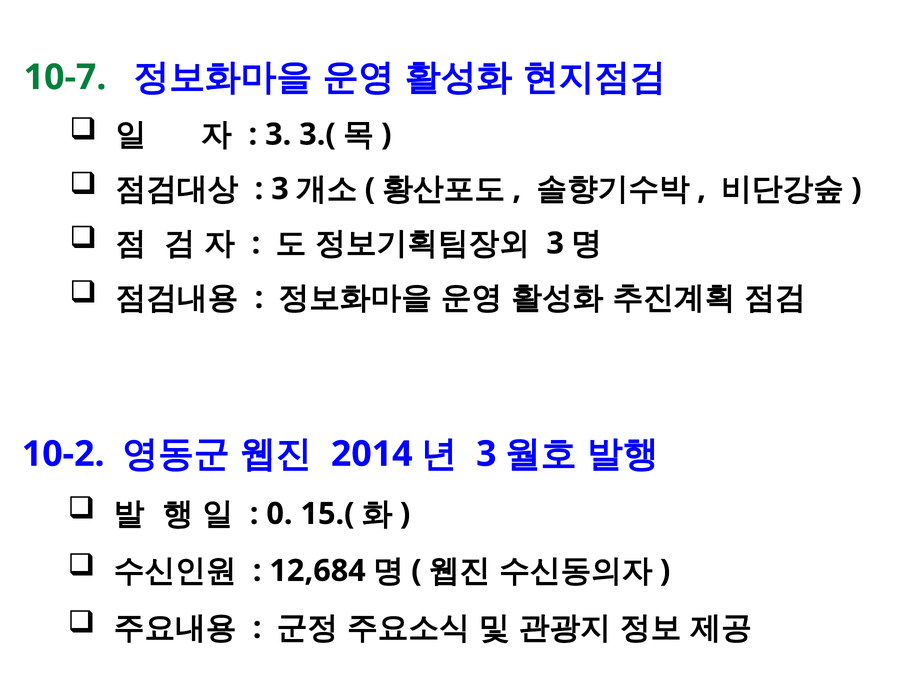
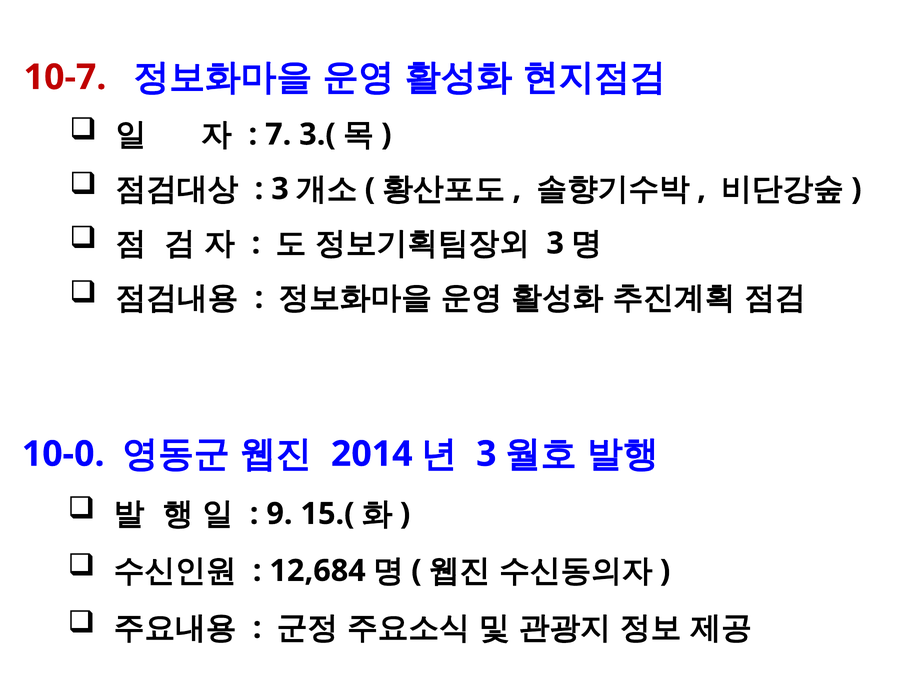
10-7 colour: green -> red (65, 77)
3: 3 -> 7 (278, 134)
10-2: 10-2 -> 10-0 (63, 454)
0: 0 -> 9 (279, 514)
